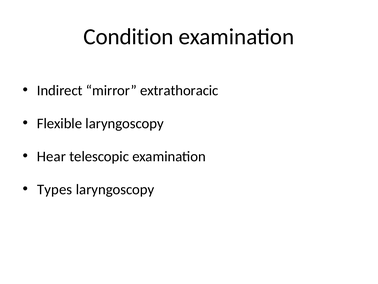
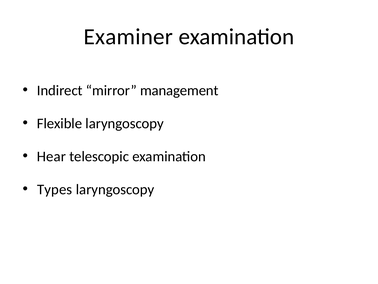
Condition: Condition -> Examiner (128, 37)
extrathoracic: extrathoracic -> management (179, 90)
